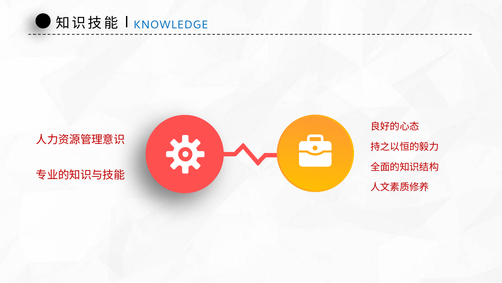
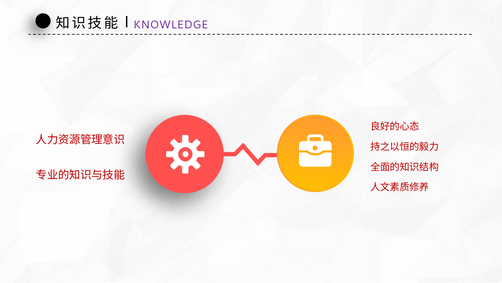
KNOWLEDGE colour: blue -> purple (171, 25)
